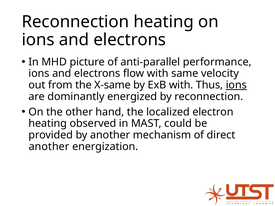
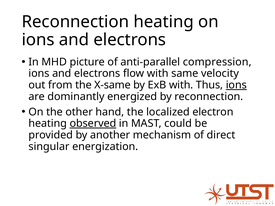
performance: performance -> compression (217, 62)
observed underline: none -> present (93, 124)
another: another -> singular (49, 147)
